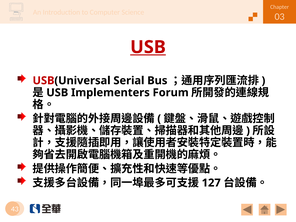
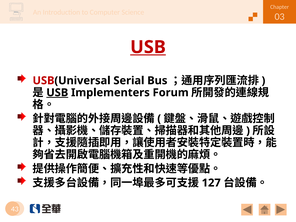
USB underline: none -> present (57, 93)
